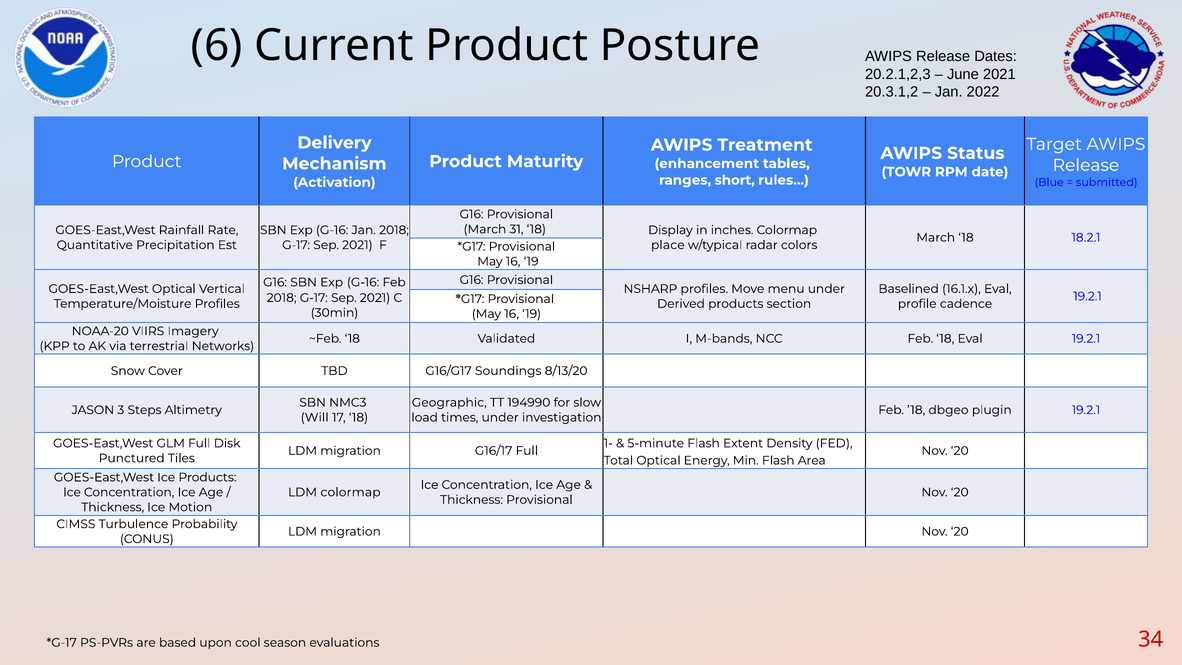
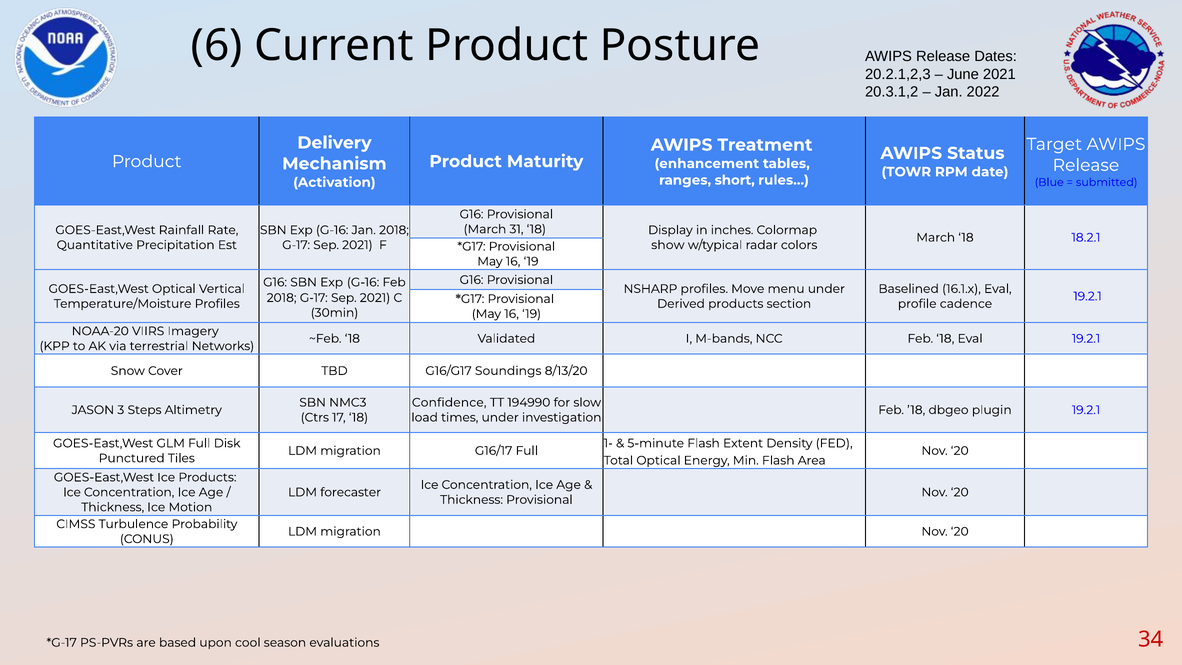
place: place -> show (668, 245)
Geographic: Geographic -> Confidence (449, 402)
Will: Will -> Ctrs (315, 417)
LDM colormap: colormap -> forecaster (351, 492)
